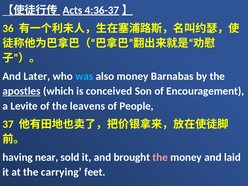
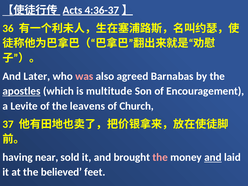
was colour: light blue -> pink (84, 76)
also money: money -> agreed (133, 76)
conceived: conceived -> multitude (109, 91)
People: People -> Church (137, 106)
and underline: none -> present (213, 157)
carrying: carrying -> believed (61, 172)
